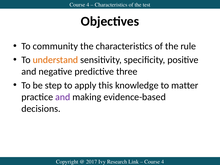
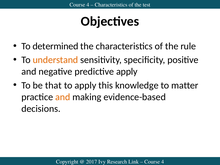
community: community -> determined (55, 46)
predictive three: three -> apply (127, 72)
step: step -> that (53, 85)
and colour: purple -> orange (63, 97)
